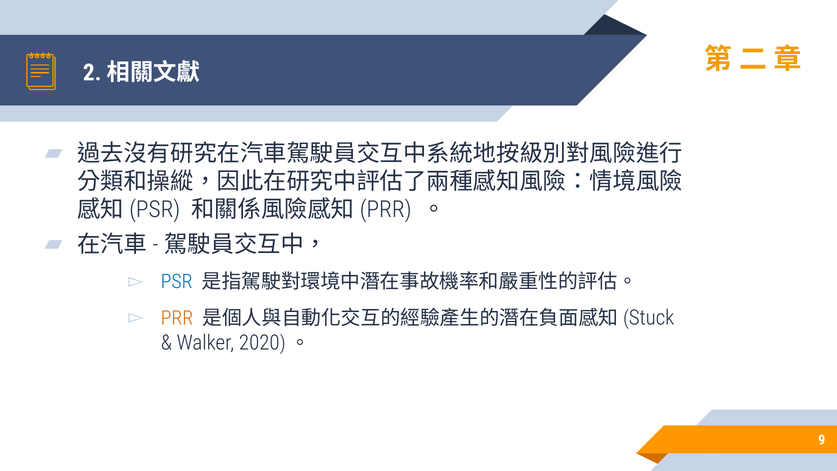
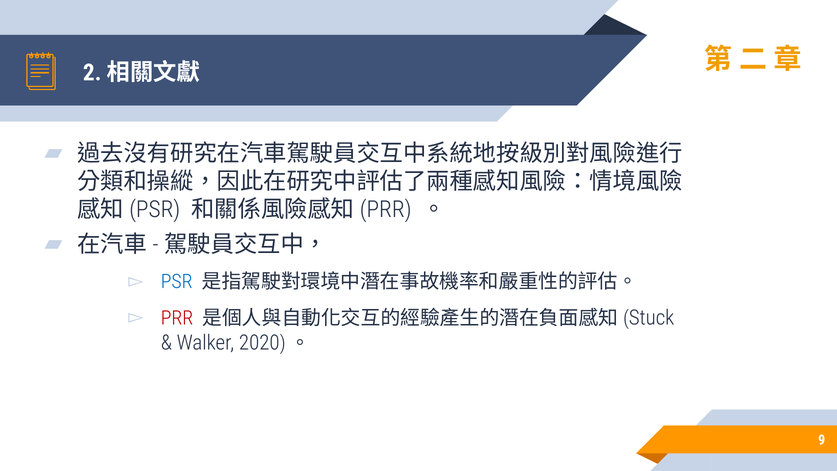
PRR colour: orange -> red (177, 318)
